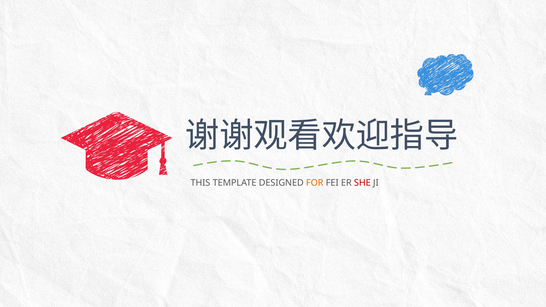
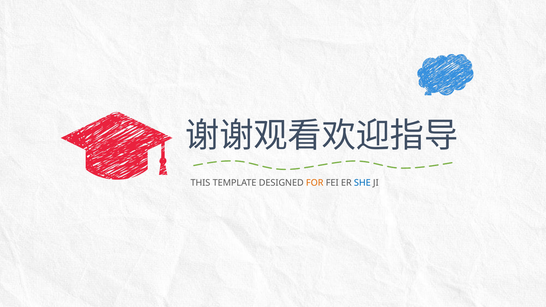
SHE colour: red -> blue (362, 183)
